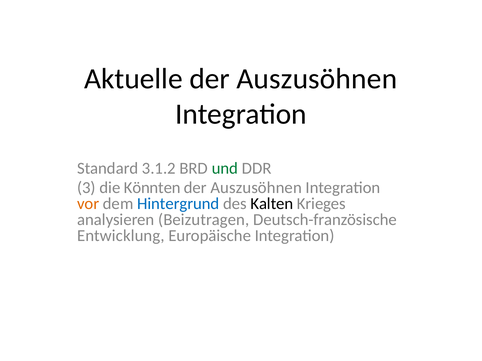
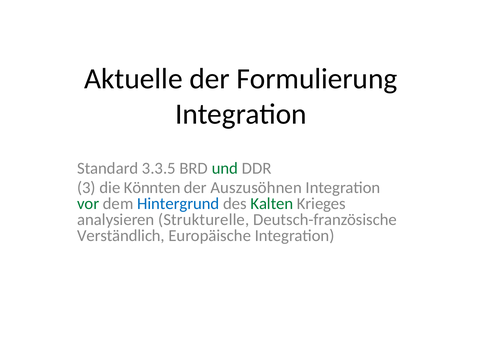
Auszusöhnen: Auszusöhnen -> Formulierung (317, 79)
3.1.2: 3.1.2 -> 3.3.5 (159, 168)
vor colour: orange -> green (88, 204)
Kalten colour: black -> green (272, 204)
Beizutragen: Beizutragen -> Strukturelle (204, 220)
Entwicklung: Entwicklung -> Verständlich (121, 236)
